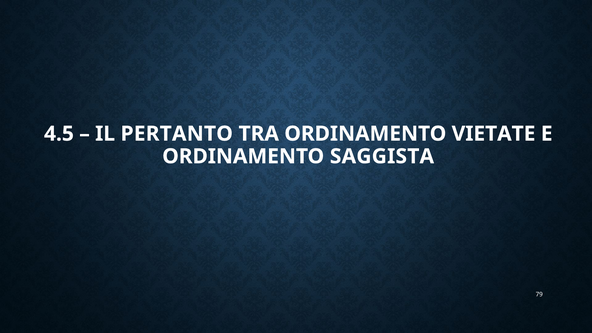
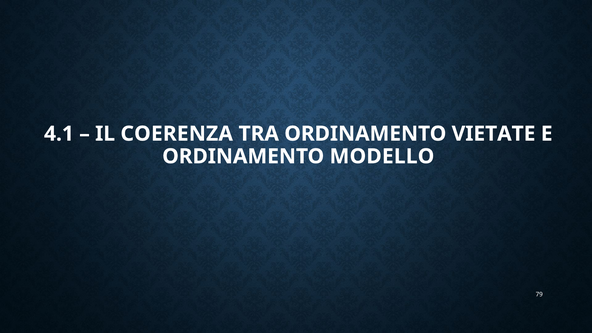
4.5: 4.5 -> 4.1 (59, 134)
PERTANTO: PERTANTO -> COERENZA (177, 134)
SAGGISTA: SAGGISTA -> MODELLO (382, 156)
